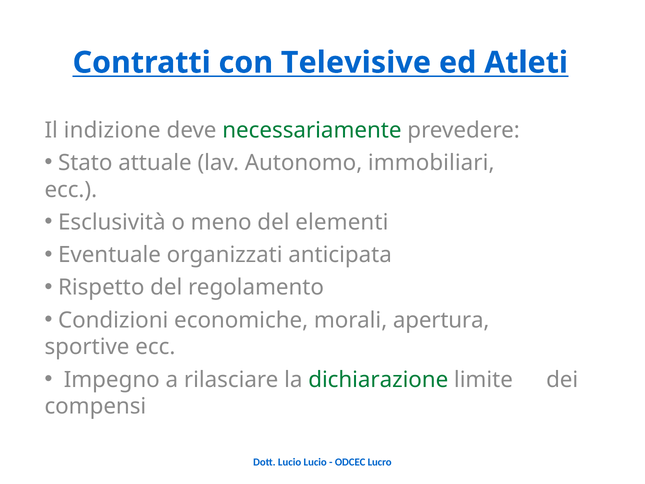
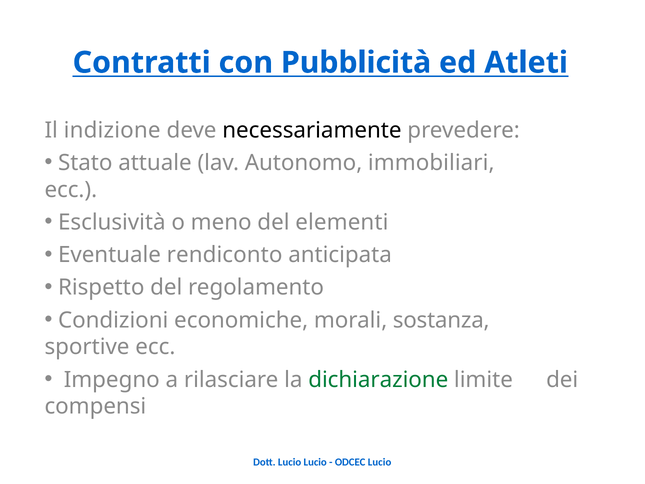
Televisive: Televisive -> Pubblicità (356, 63)
necessariamente colour: green -> black (312, 130)
organizzati: organizzati -> rendiconto (225, 255)
apertura: apertura -> sostanza (441, 320)
ODCEC Lucro: Lucro -> Lucio (380, 462)
